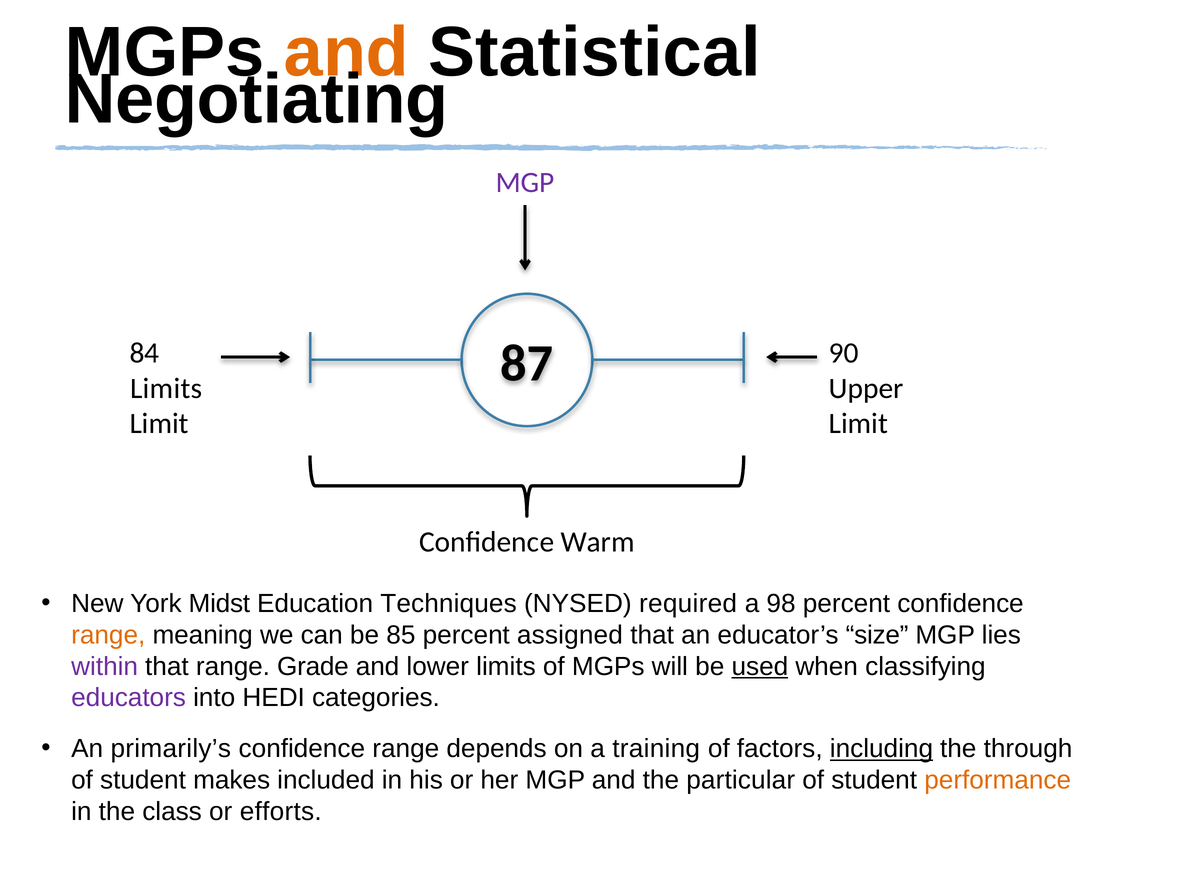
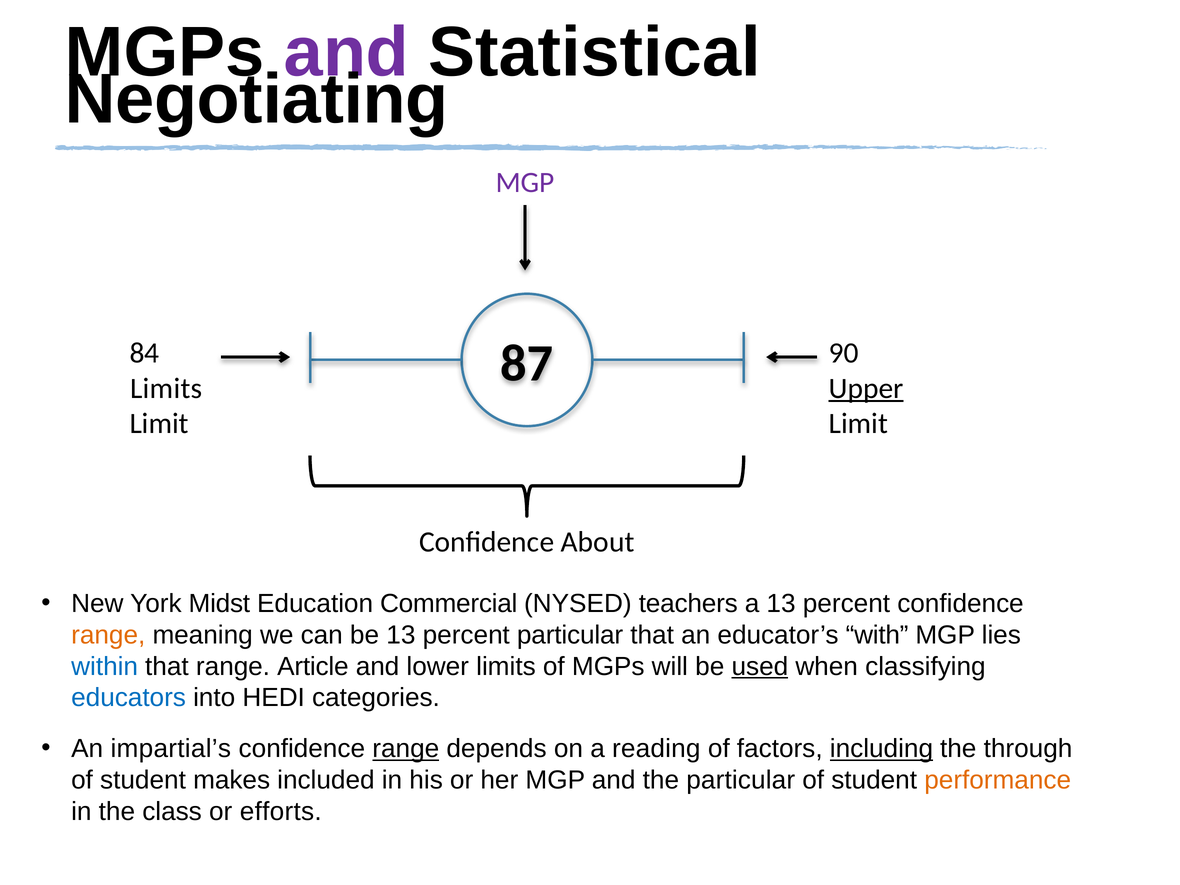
and colour: orange -> purple (346, 52)
Upper underline: none -> present (866, 388)
Warm: Warm -> About (598, 542)
Techniques: Techniques -> Commercial (449, 604)
required: required -> teachers (688, 604)
a 98: 98 -> 13 (781, 604)
be 85: 85 -> 13 (401, 635)
percent assigned: assigned -> particular (570, 635)
size: size -> with (877, 635)
within colour: purple -> blue (105, 666)
Grade: Grade -> Article (313, 666)
educators colour: purple -> blue (129, 698)
primarily’s: primarily’s -> impartial’s (171, 749)
range underline: none -> present (406, 749)
training: training -> reading (656, 749)
